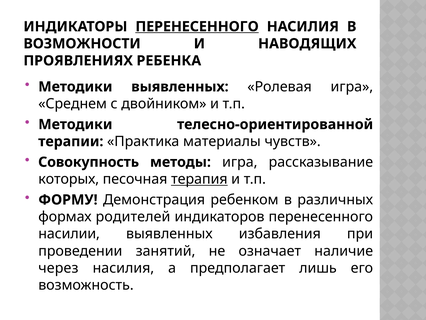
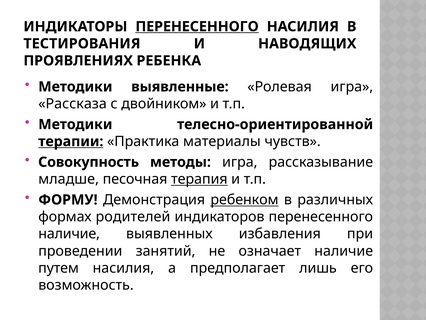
ВОЗМОЖНОСТИ: ВОЗМОЖНОСТИ -> ТЕСТИРОВАНИЯ (82, 44)
Методики выявленных: выявленных -> выявленные (180, 87)
Среднем: Среднем -> Рассказа (73, 104)
терапии underline: none -> present (71, 141)
которых: которых -> младше (69, 179)
ребенком underline: none -> present (245, 200)
насилии: насилии -> наличие (69, 234)
через: через -> путем (59, 268)
